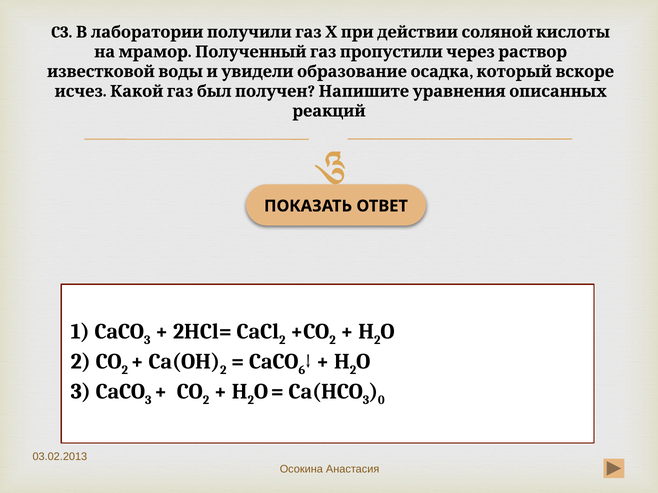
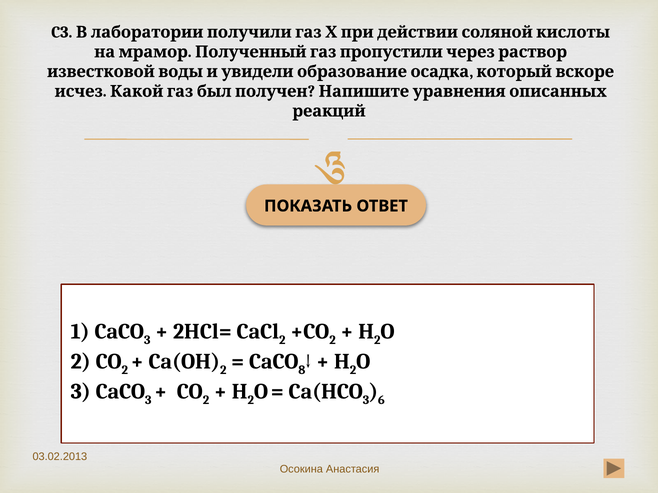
6: 6 -> 8 (302, 370)
0: 0 -> 6 (381, 400)
